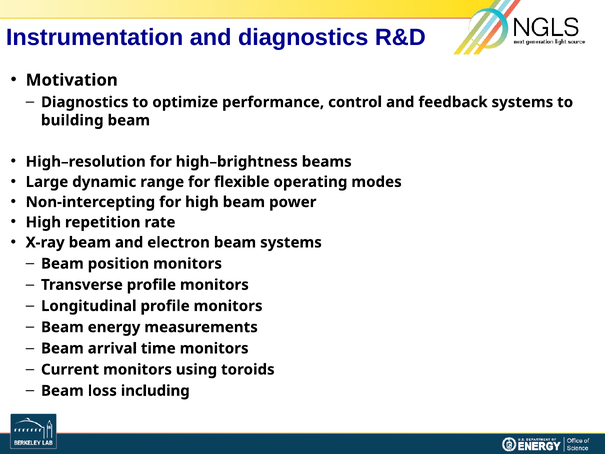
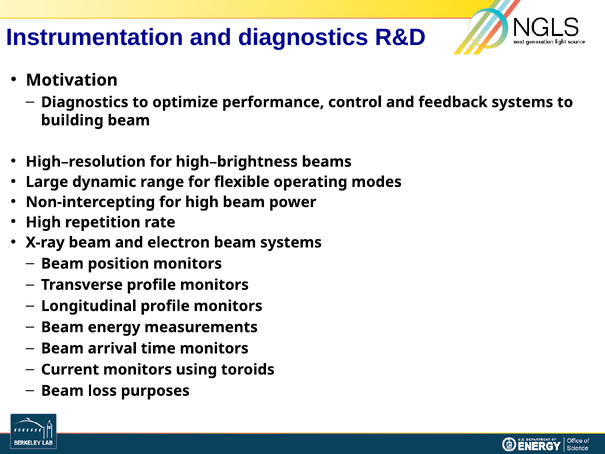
including: including -> purposes (155, 391)
